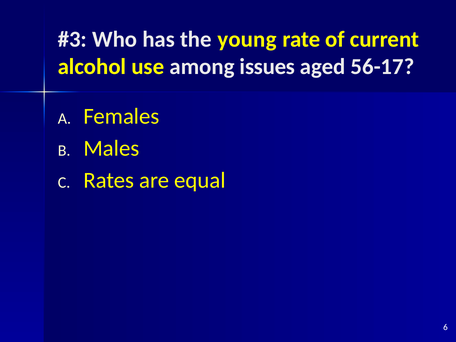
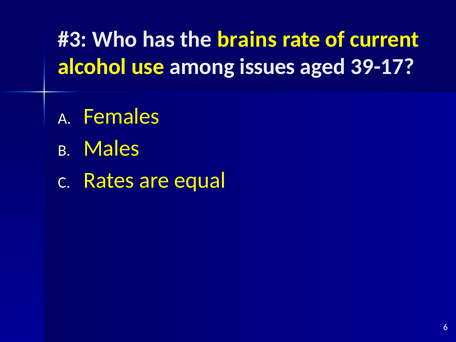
young: young -> brains (247, 39)
56-17: 56-17 -> 39-17 (382, 67)
